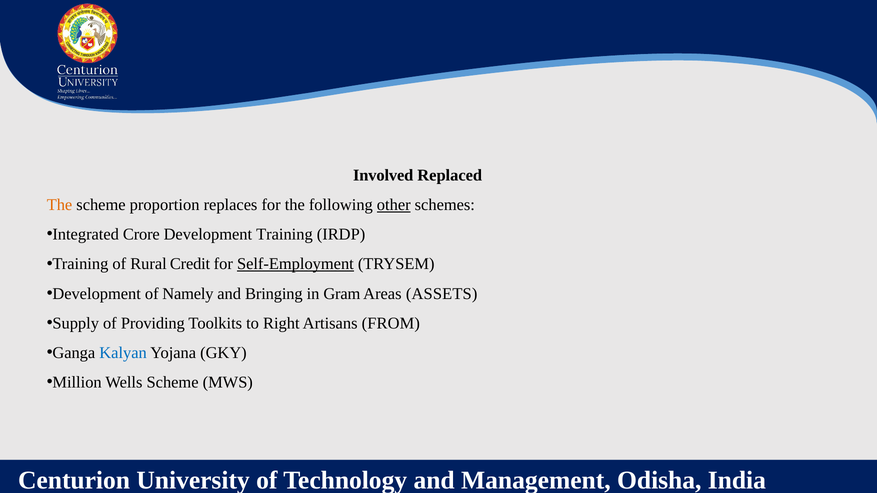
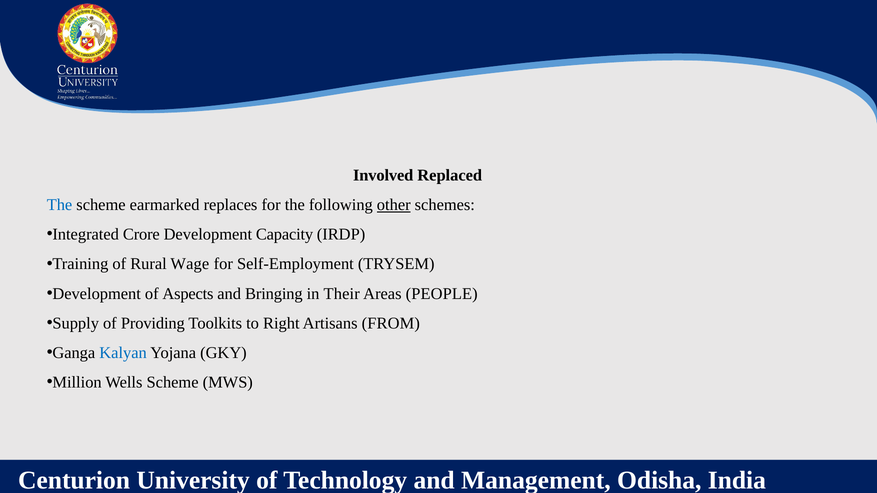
The colour: orange -> blue (60, 205)
proportion: proportion -> earmarked (165, 205)
Development Training: Training -> Capacity (285, 235)
Credit: Credit -> Wage (190, 264)
Self-Employment underline: present -> none (295, 264)
Namely: Namely -> Aspects (188, 294)
Gram: Gram -> Their (342, 294)
ASSETS: ASSETS -> PEOPLE (442, 294)
